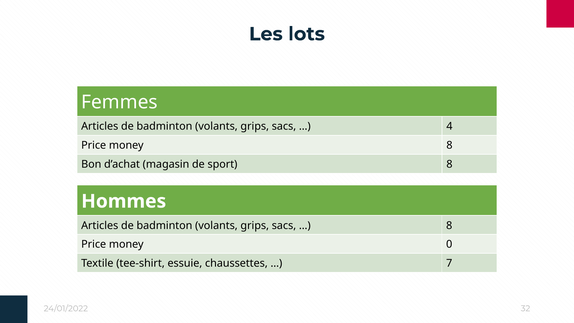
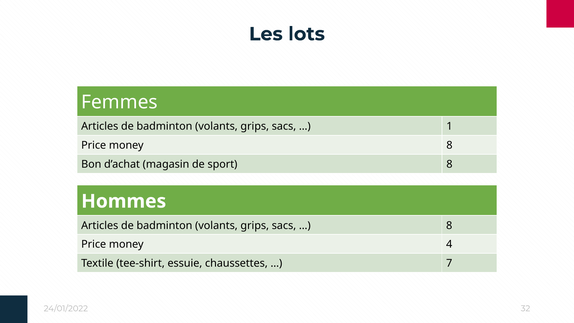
4: 4 -> 1 (449, 126)
0: 0 -> 4 (449, 244)
